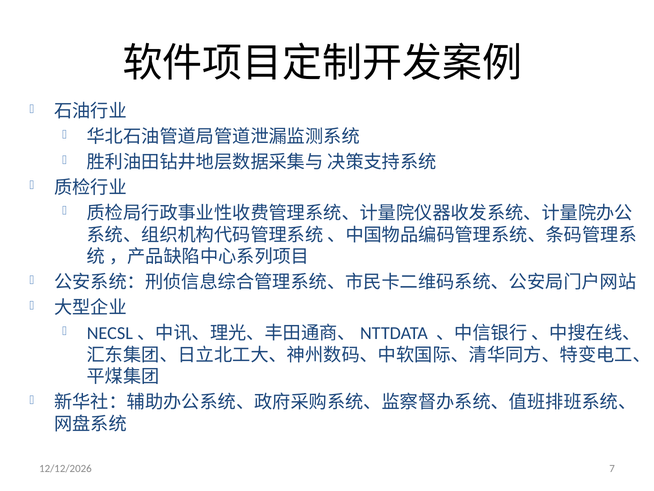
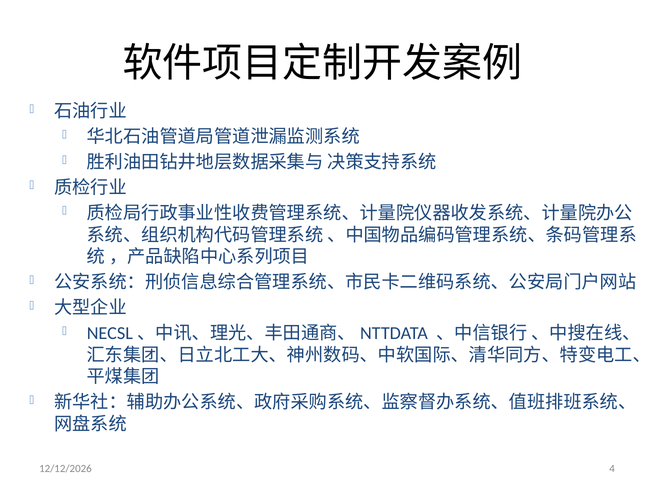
7: 7 -> 4 (612, 468)
